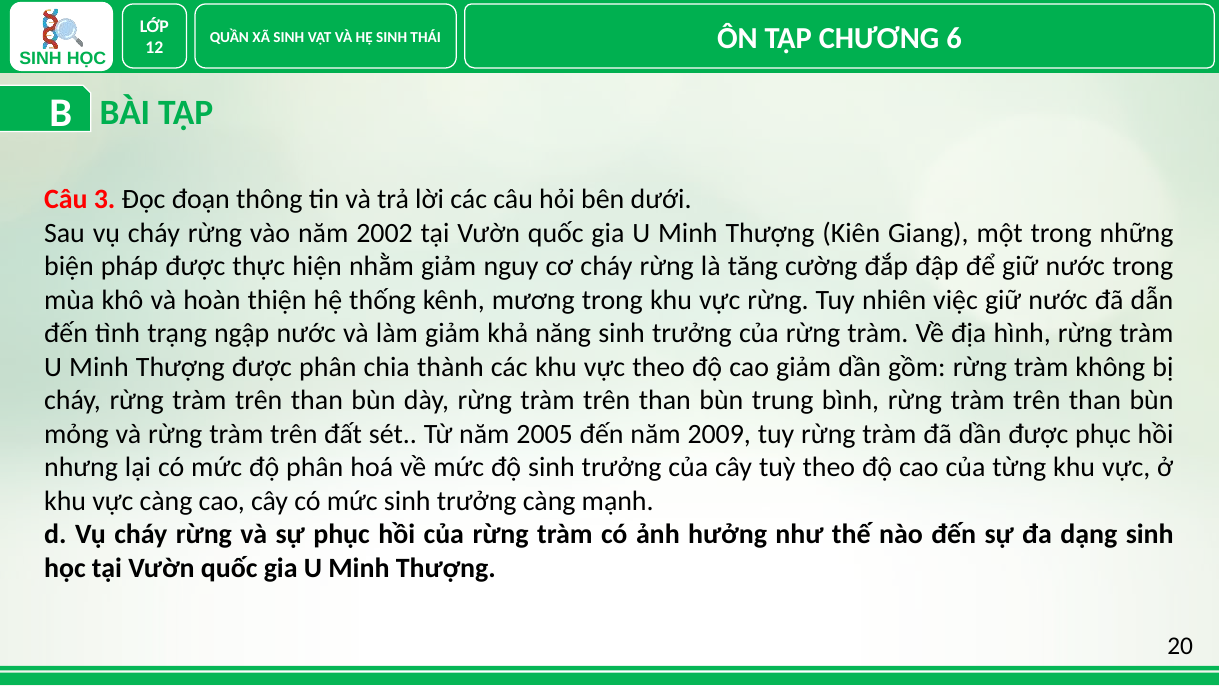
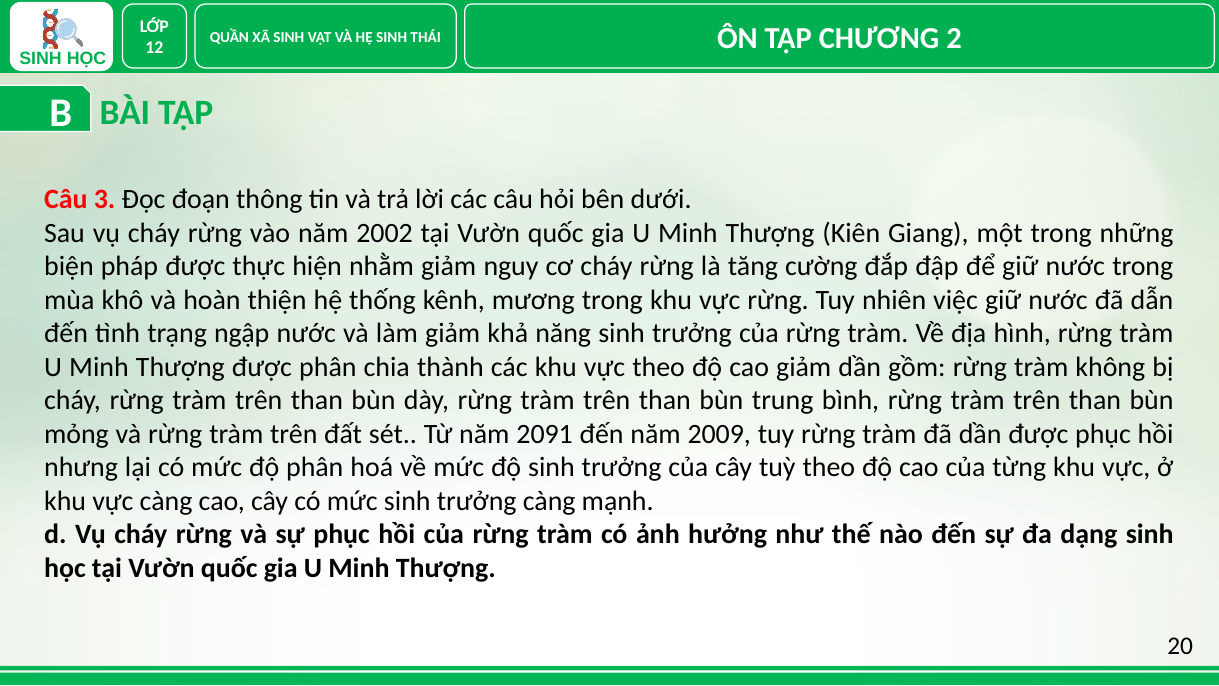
6: 6 -> 2 (954, 38)
2005: 2005 -> 2091 (545, 434)
